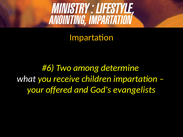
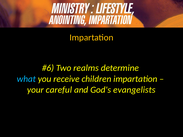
among: among -> realms (86, 68)
what colour: white -> light blue (26, 79)
offered: offered -> careful (59, 90)
